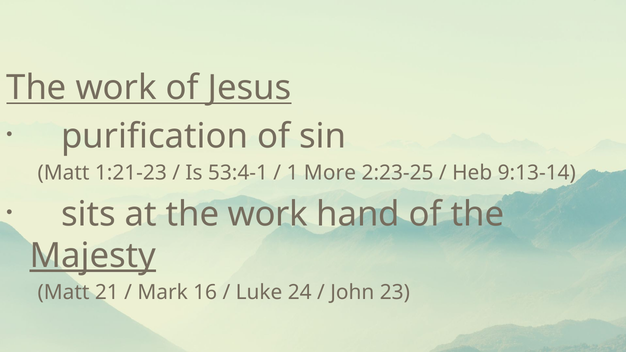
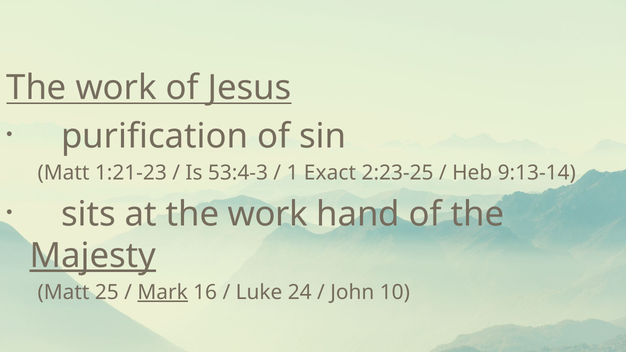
53:4-1: 53:4-1 -> 53:4-3 (238, 173)
More: More -> Exact (330, 173)
21: 21 -> 25 (107, 292)
Mark underline: none -> present (163, 292)
23: 23 -> 10 (395, 292)
